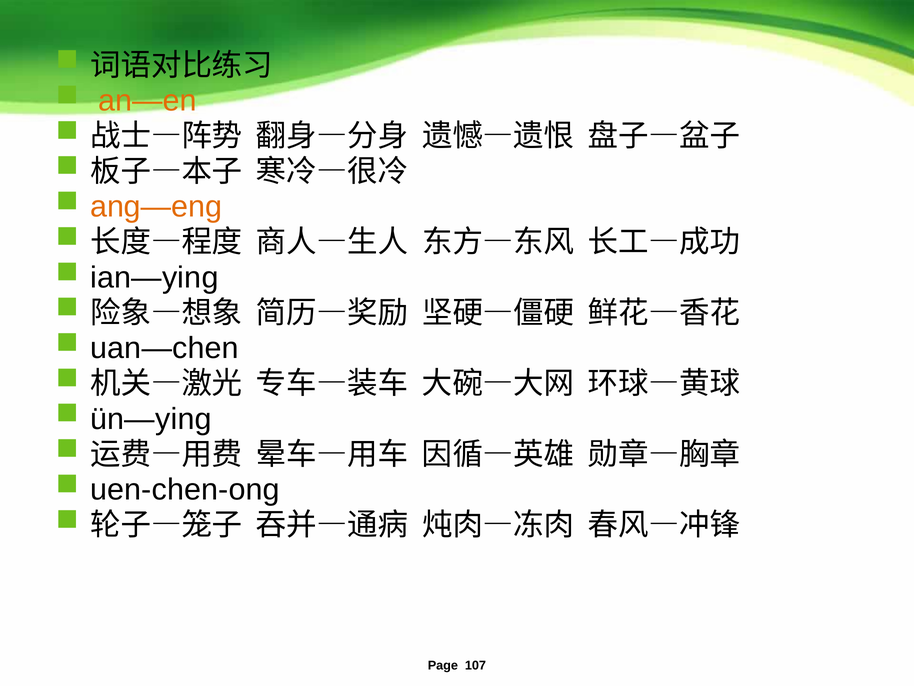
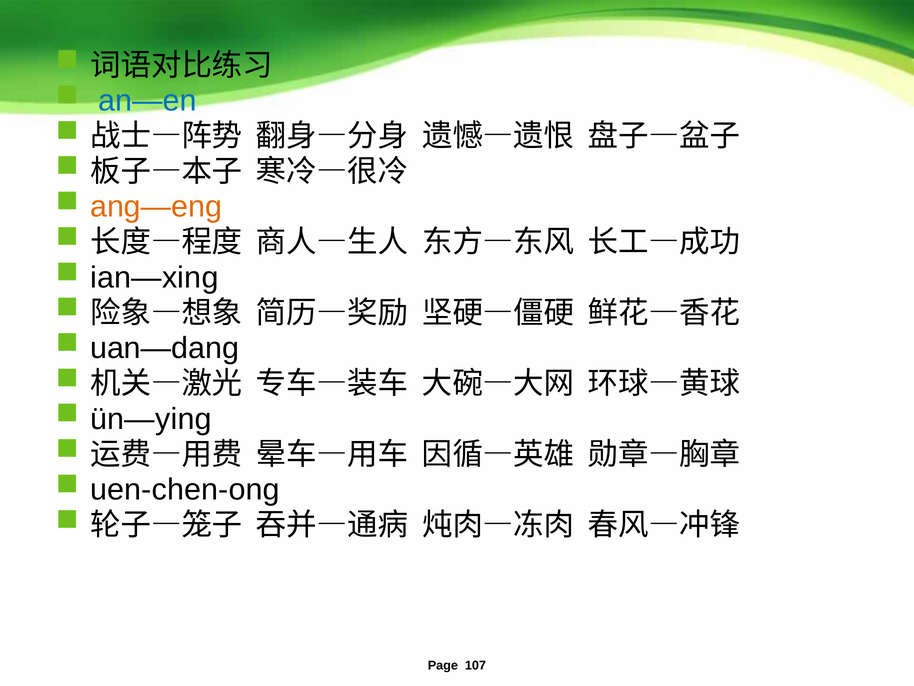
an—en colour: orange -> blue (148, 101)
ian—ying: ian—ying -> ian—xing (154, 277)
uan—chen: uan—chen -> uan—dang (165, 348)
